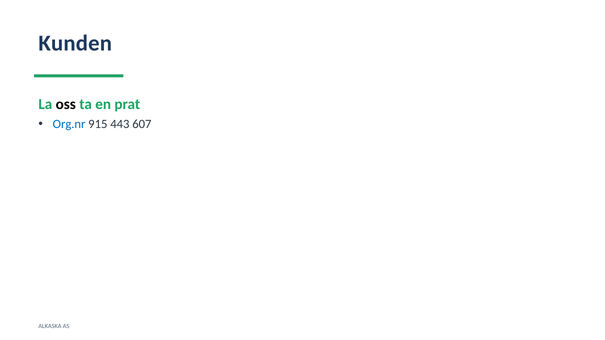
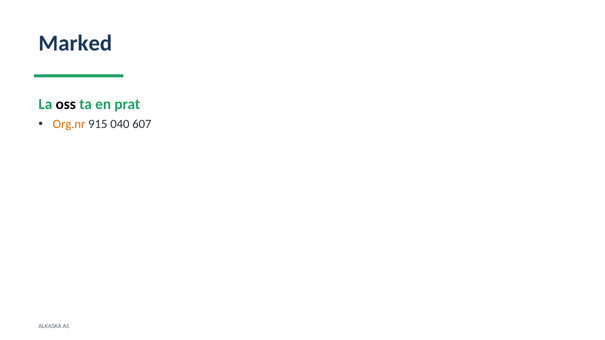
Kunden: Kunden -> Marked (75, 43)
Org.nr colour: blue -> orange (69, 124)
443: 443 -> 040 (120, 124)
